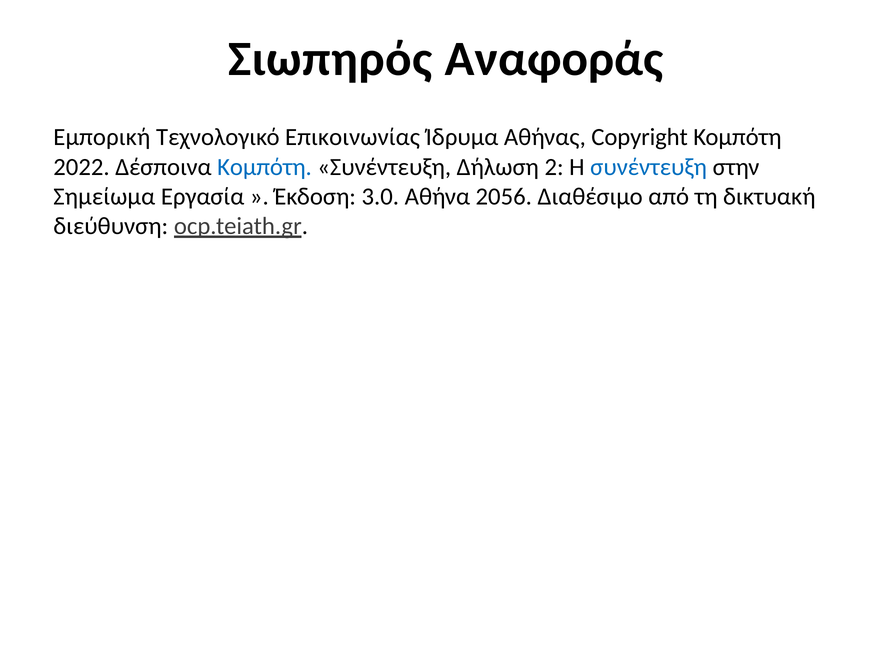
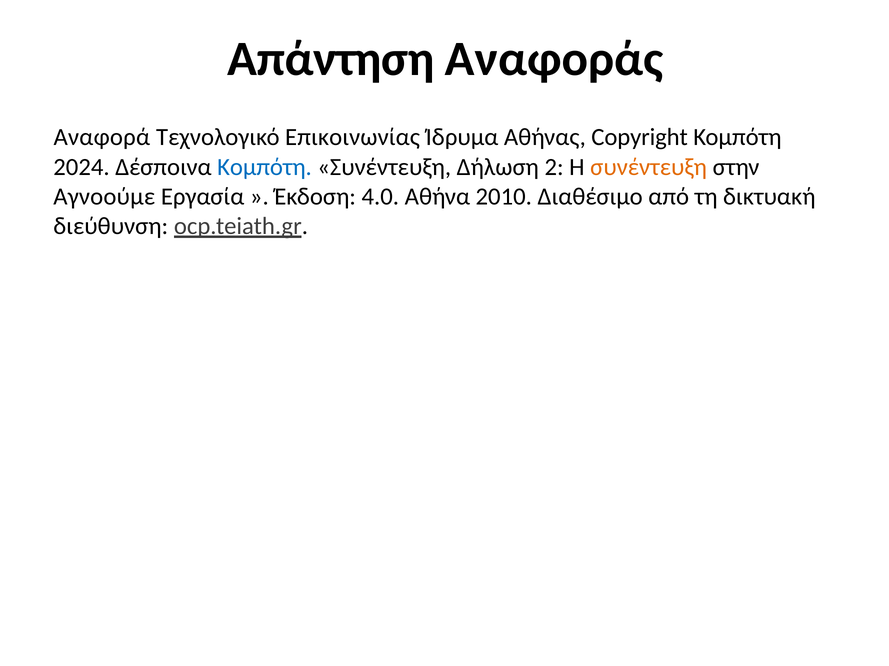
Σιωπηρός: Σιωπηρός -> Απάντηση (331, 59)
Εμπορική: Εμπορική -> Αναφορά (102, 137)
2022: 2022 -> 2024 (81, 167)
συνέντευξη colour: blue -> orange (649, 167)
Σημείωμα: Σημείωμα -> Αγνοούμε (104, 197)
3.0: 3.0 -> 4.0 (380, 197)
2056: 2056 -> 2010 (504, 197)
